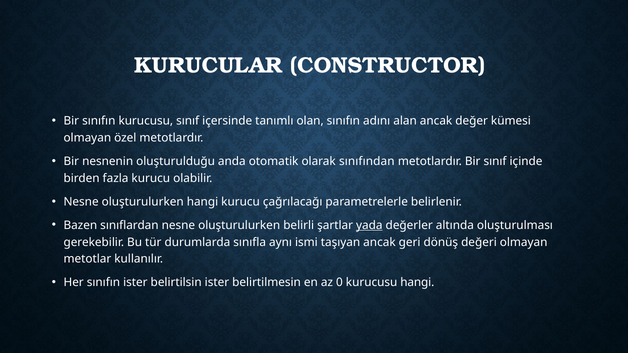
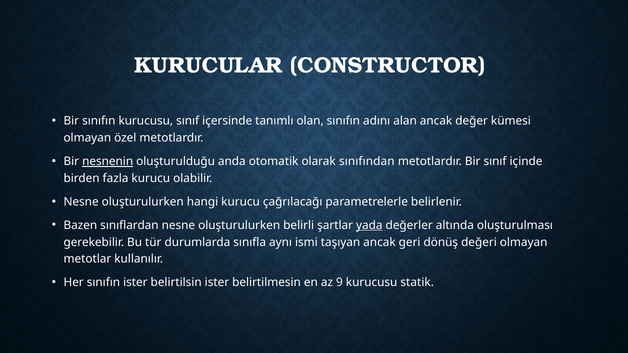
nesnenin underline: none -> present (108, 161)
0: 0 -> 9 (339, 283)
kurucusu hangi: hangi -> statik (417, 283)
